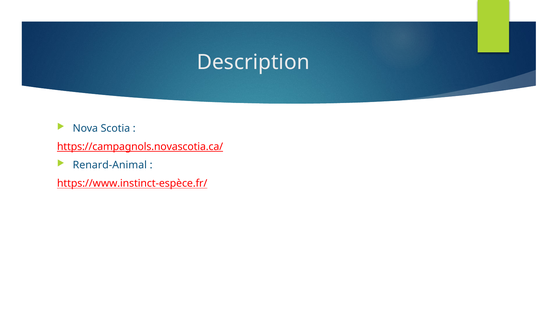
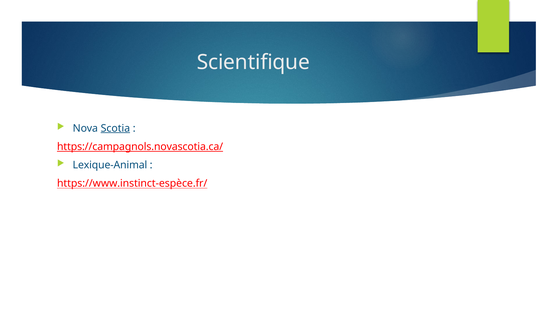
Description: Description -> Scientifique (253, 62)
Scotia underline: none -> present (115, 128)
Renard-Animal: Renard-Animal -> Lexique-Animal (110, 165)
